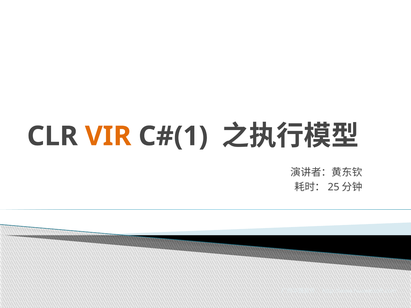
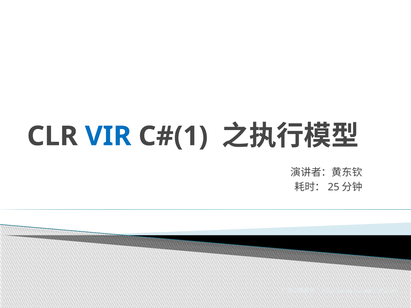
VIR colour: orange -> blue (108, 136)
